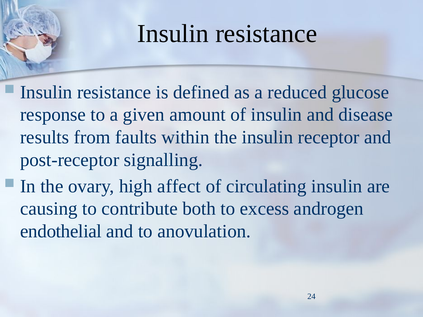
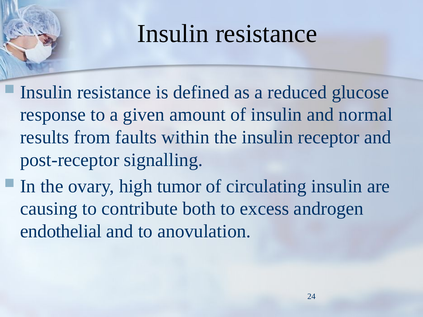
disease: disease -> normal (366, 115)
affect: affect -> tumor (179, 186)
